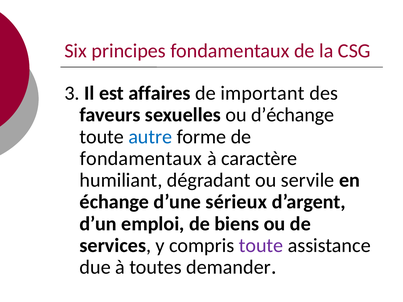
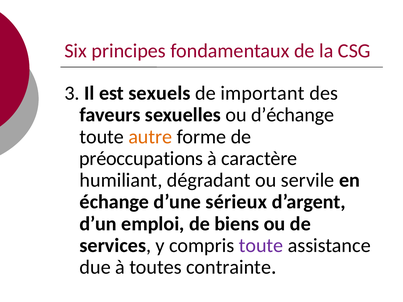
affaires: affaires -> sexuels (159, 93)
autre colour: blue -> orange (150, 137)
fondamentaux: fondamentaux -> préoccupations (141, 159)
demander: demander -> contrainte (229, 267)
